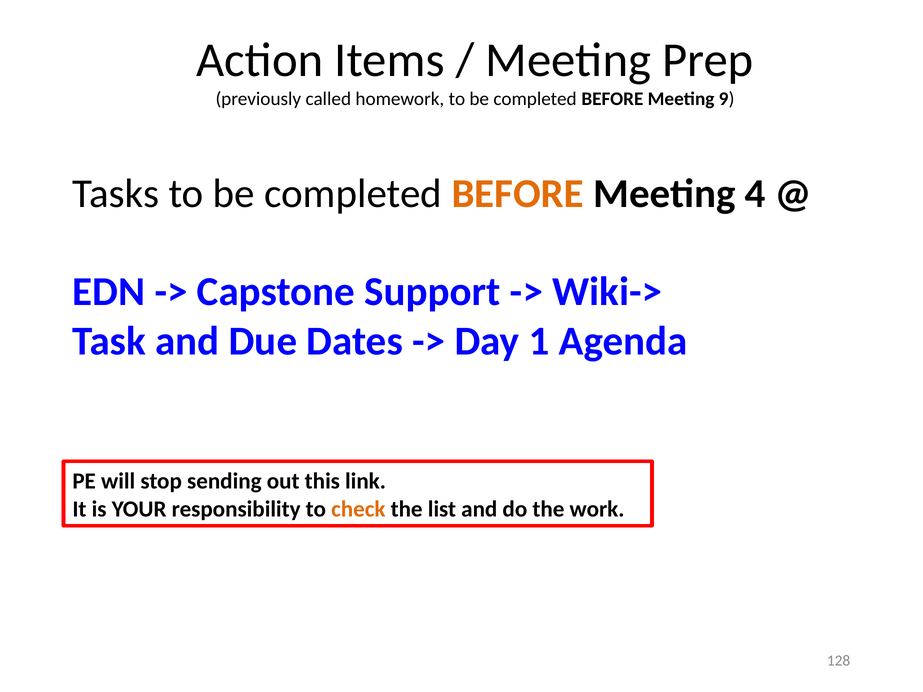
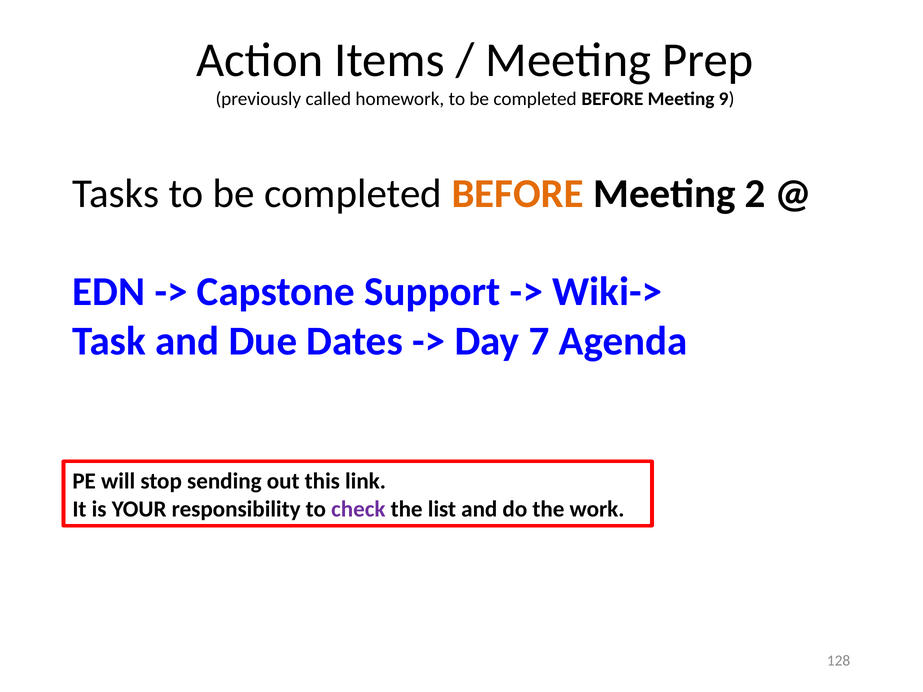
4: 4 -> 2 (755, 194)
1: 1 -> 7 (539, 341)
check colour: orange -> purple (358, 509)
